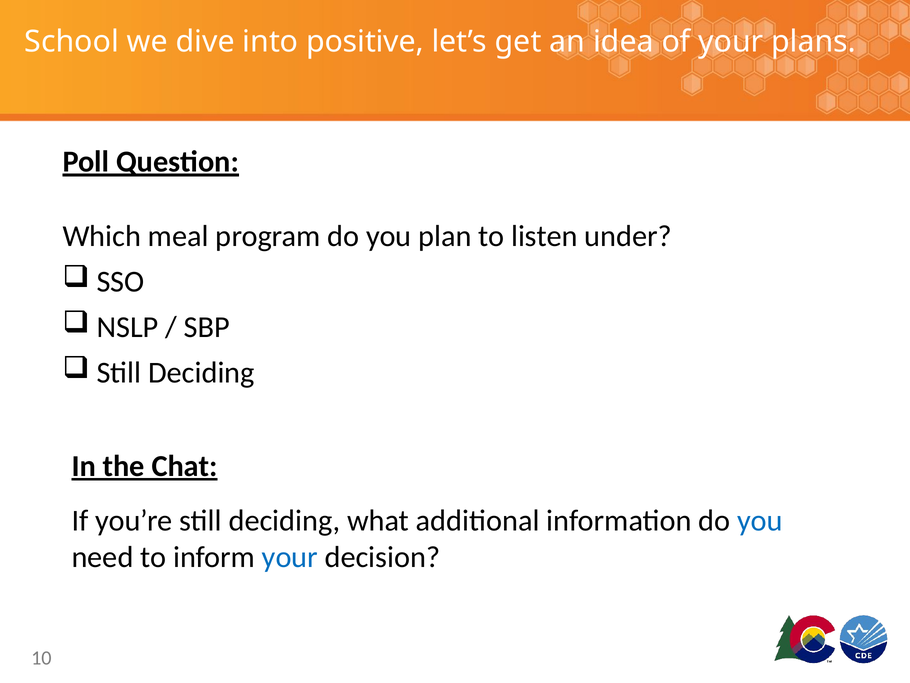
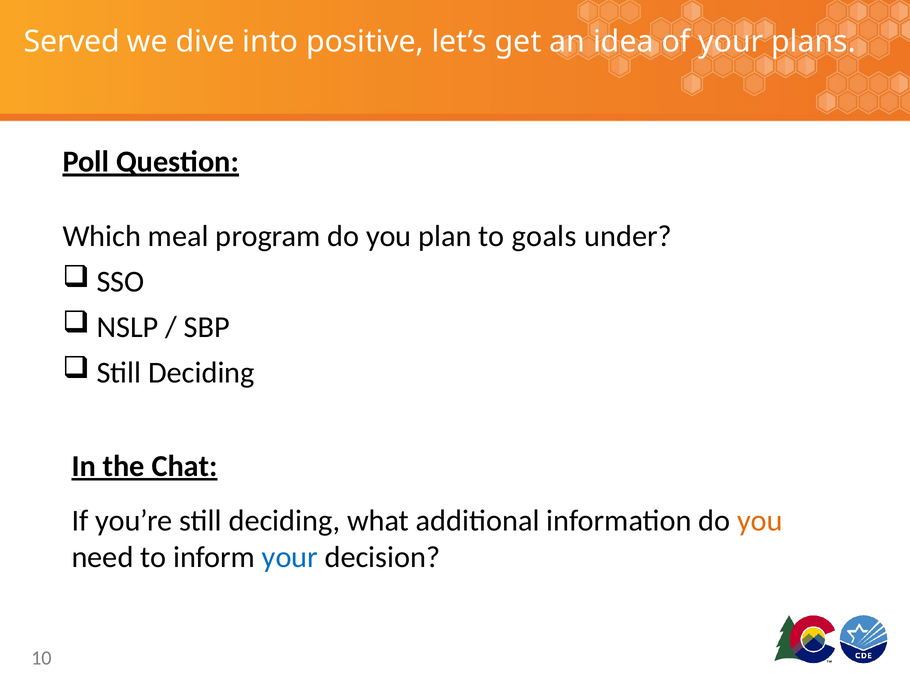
School: School -> Served (72, 42)
listen: listen -> goals (544, 236)
you colour: blue -> orange (760, 520)
